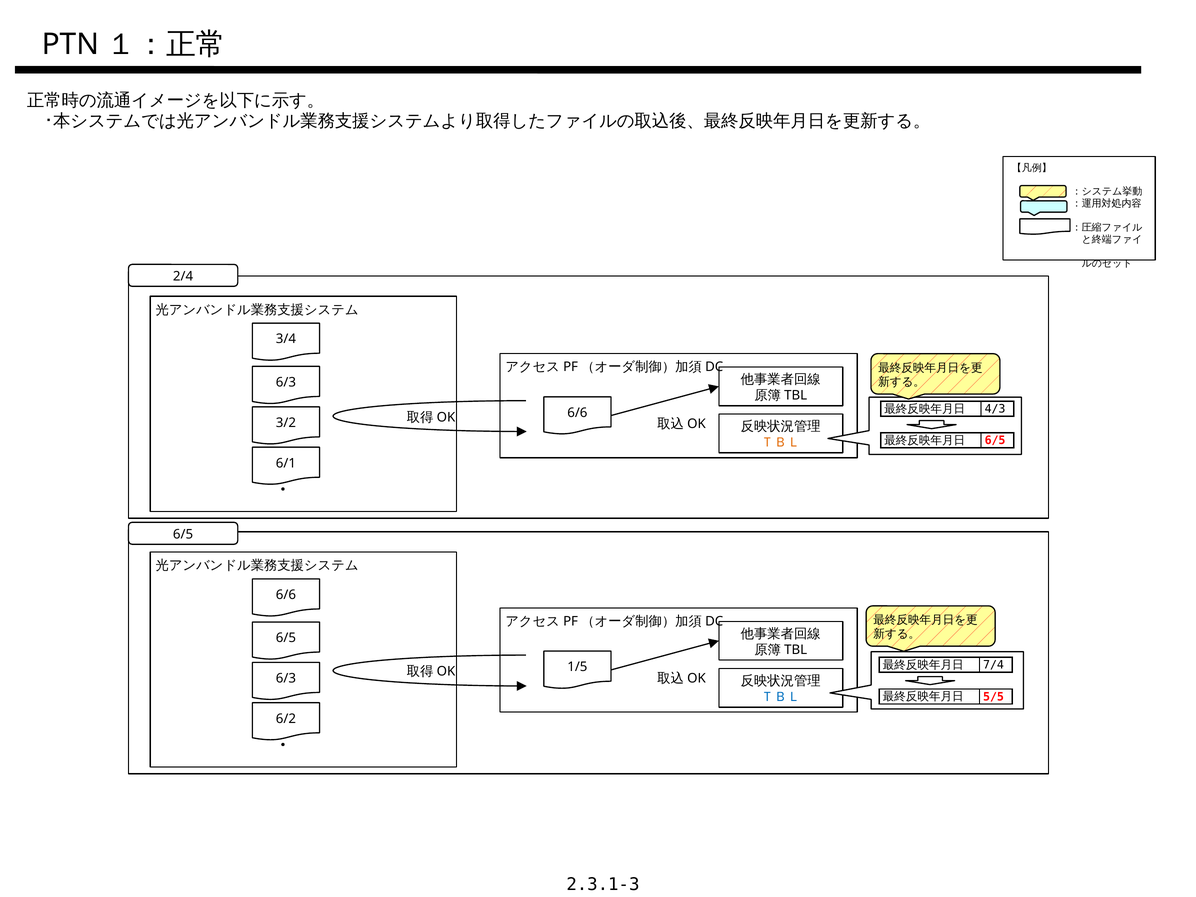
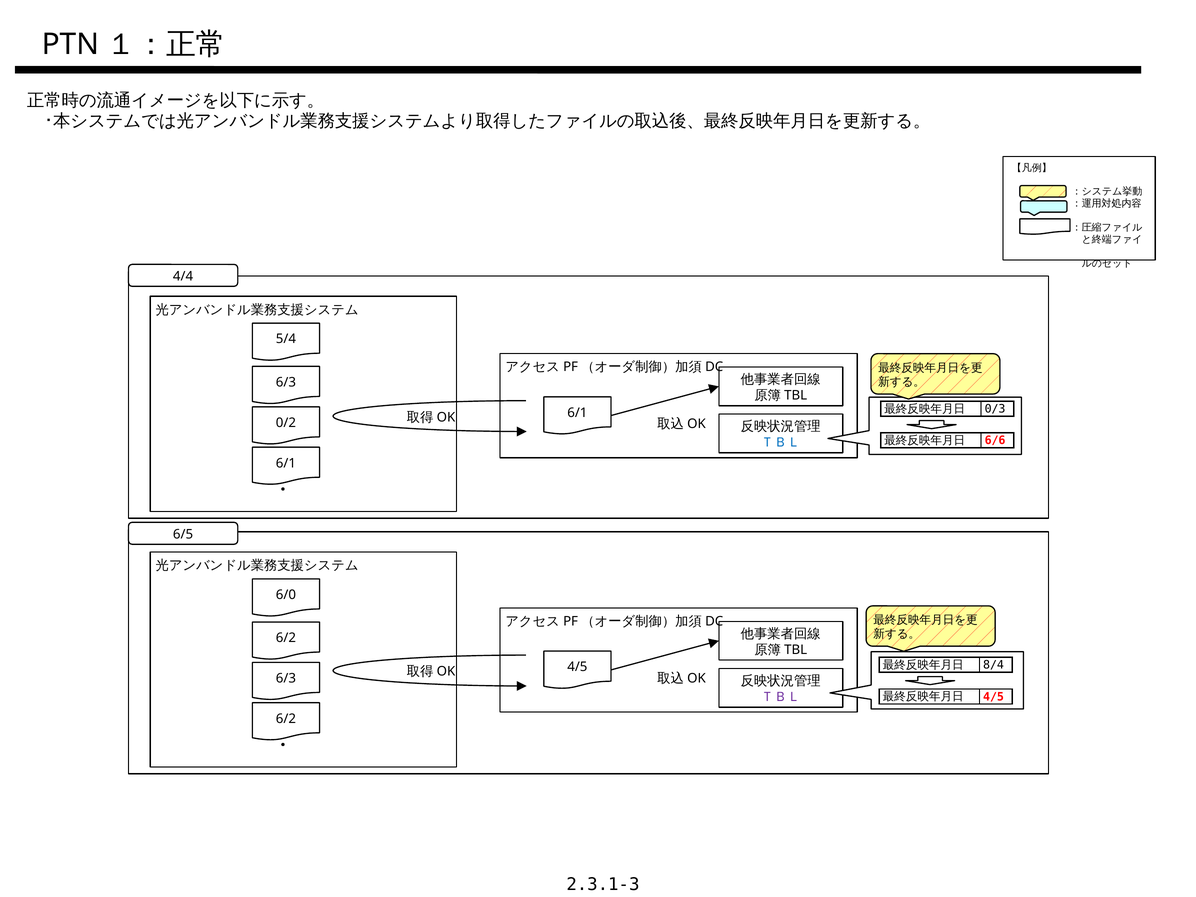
2/4: 2/4 -> 4/4 (183, 276)
3/4: 3/4 -> 5/4 (286, 339)
4/3: 4/3 -> 0/3 (995, 409)
6/6: 6/6 -> 6/1 (577, 413)
3/2: 3/2 -> 0/2 (286, 423)
6/5: 6/5 -> 6/6 (995, 441)
ＴＢＬ colour: orange -> blue (781, 442)
6/6: 6/6 -> 6/0 (286, 595)
6/5: 6/5 -> 6/2 (286, 638)
7/4: 7/4 -> 8/4 (994, 665)
1/5: 1/5 -> 4/5 (577, 667)
ＴＢＬ colour: blue -> purple (781, 697)
5/5: 5/5 -> 4/5 (994, 697)
